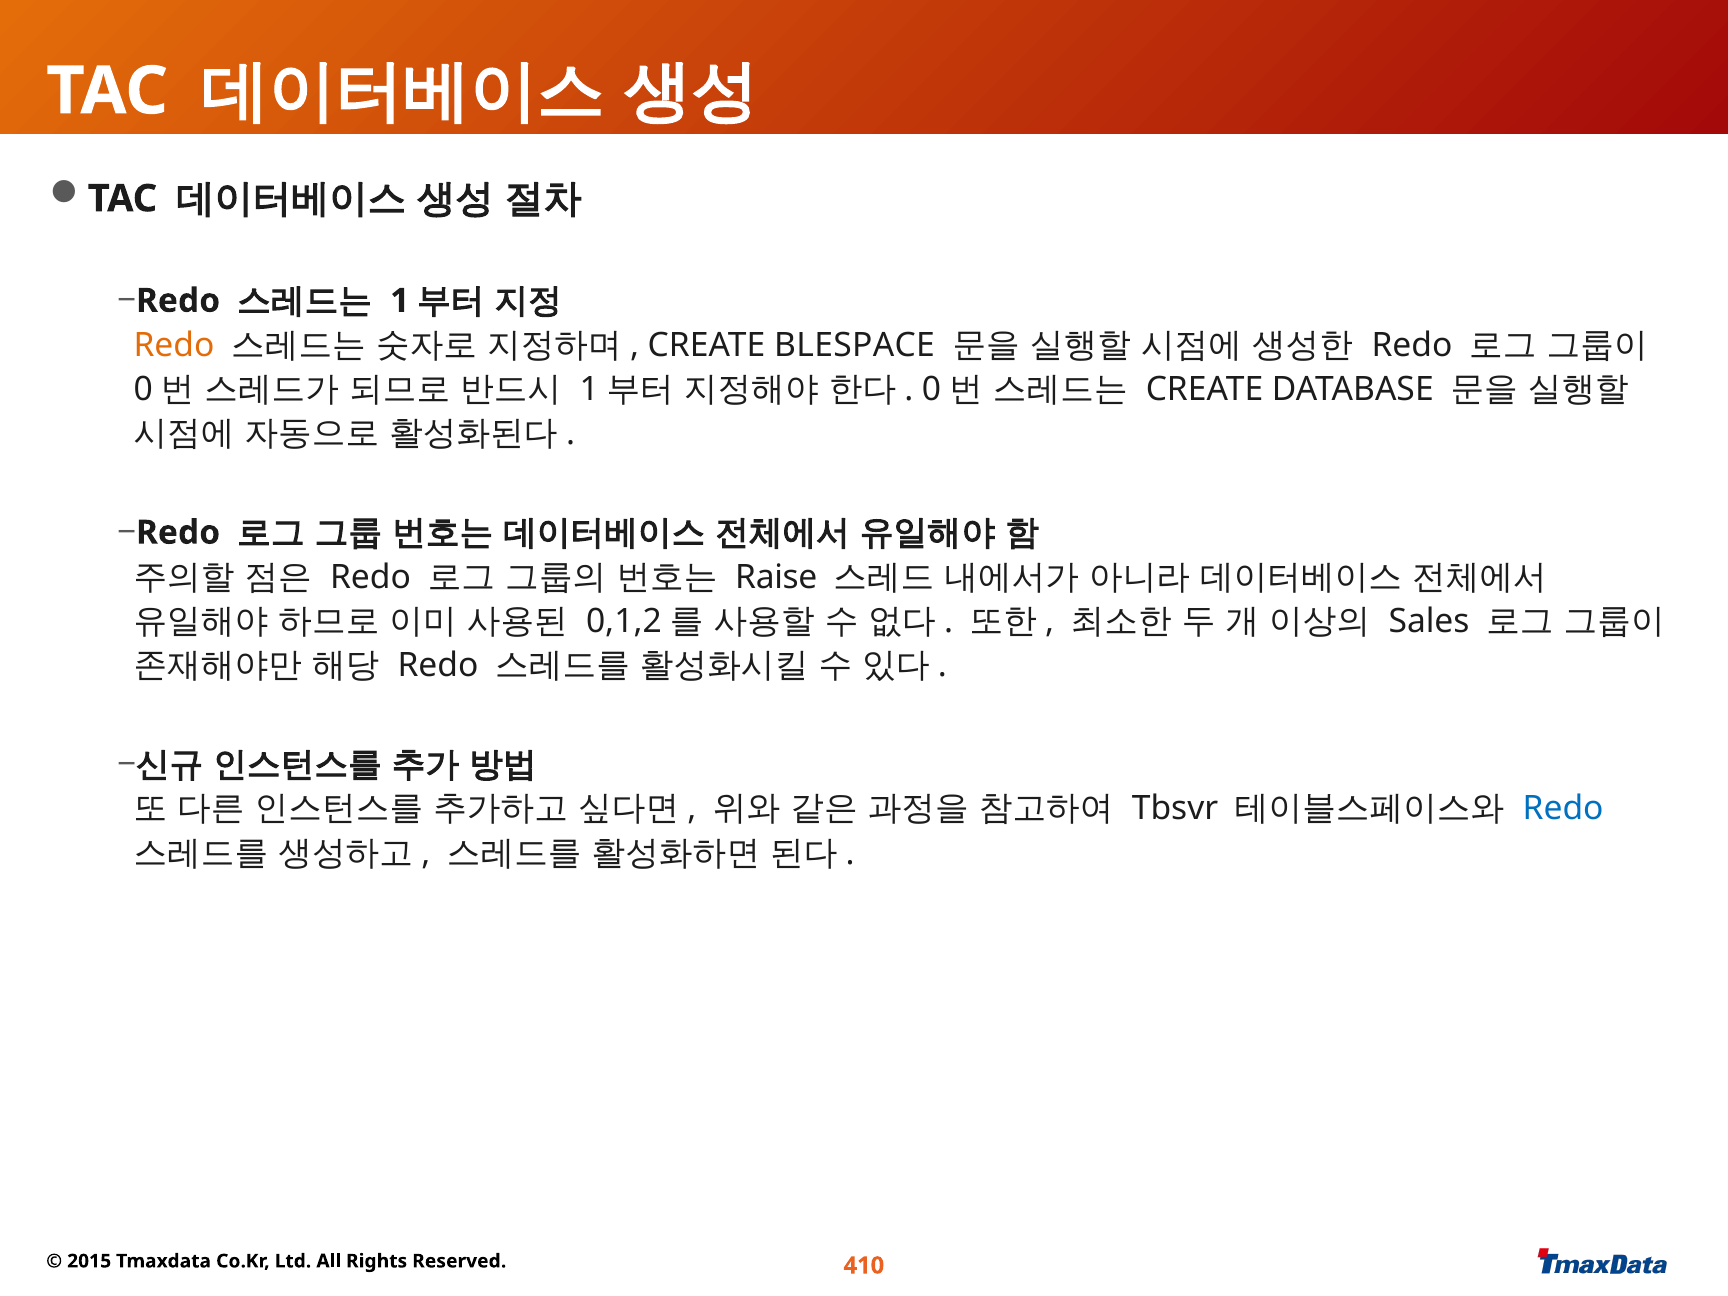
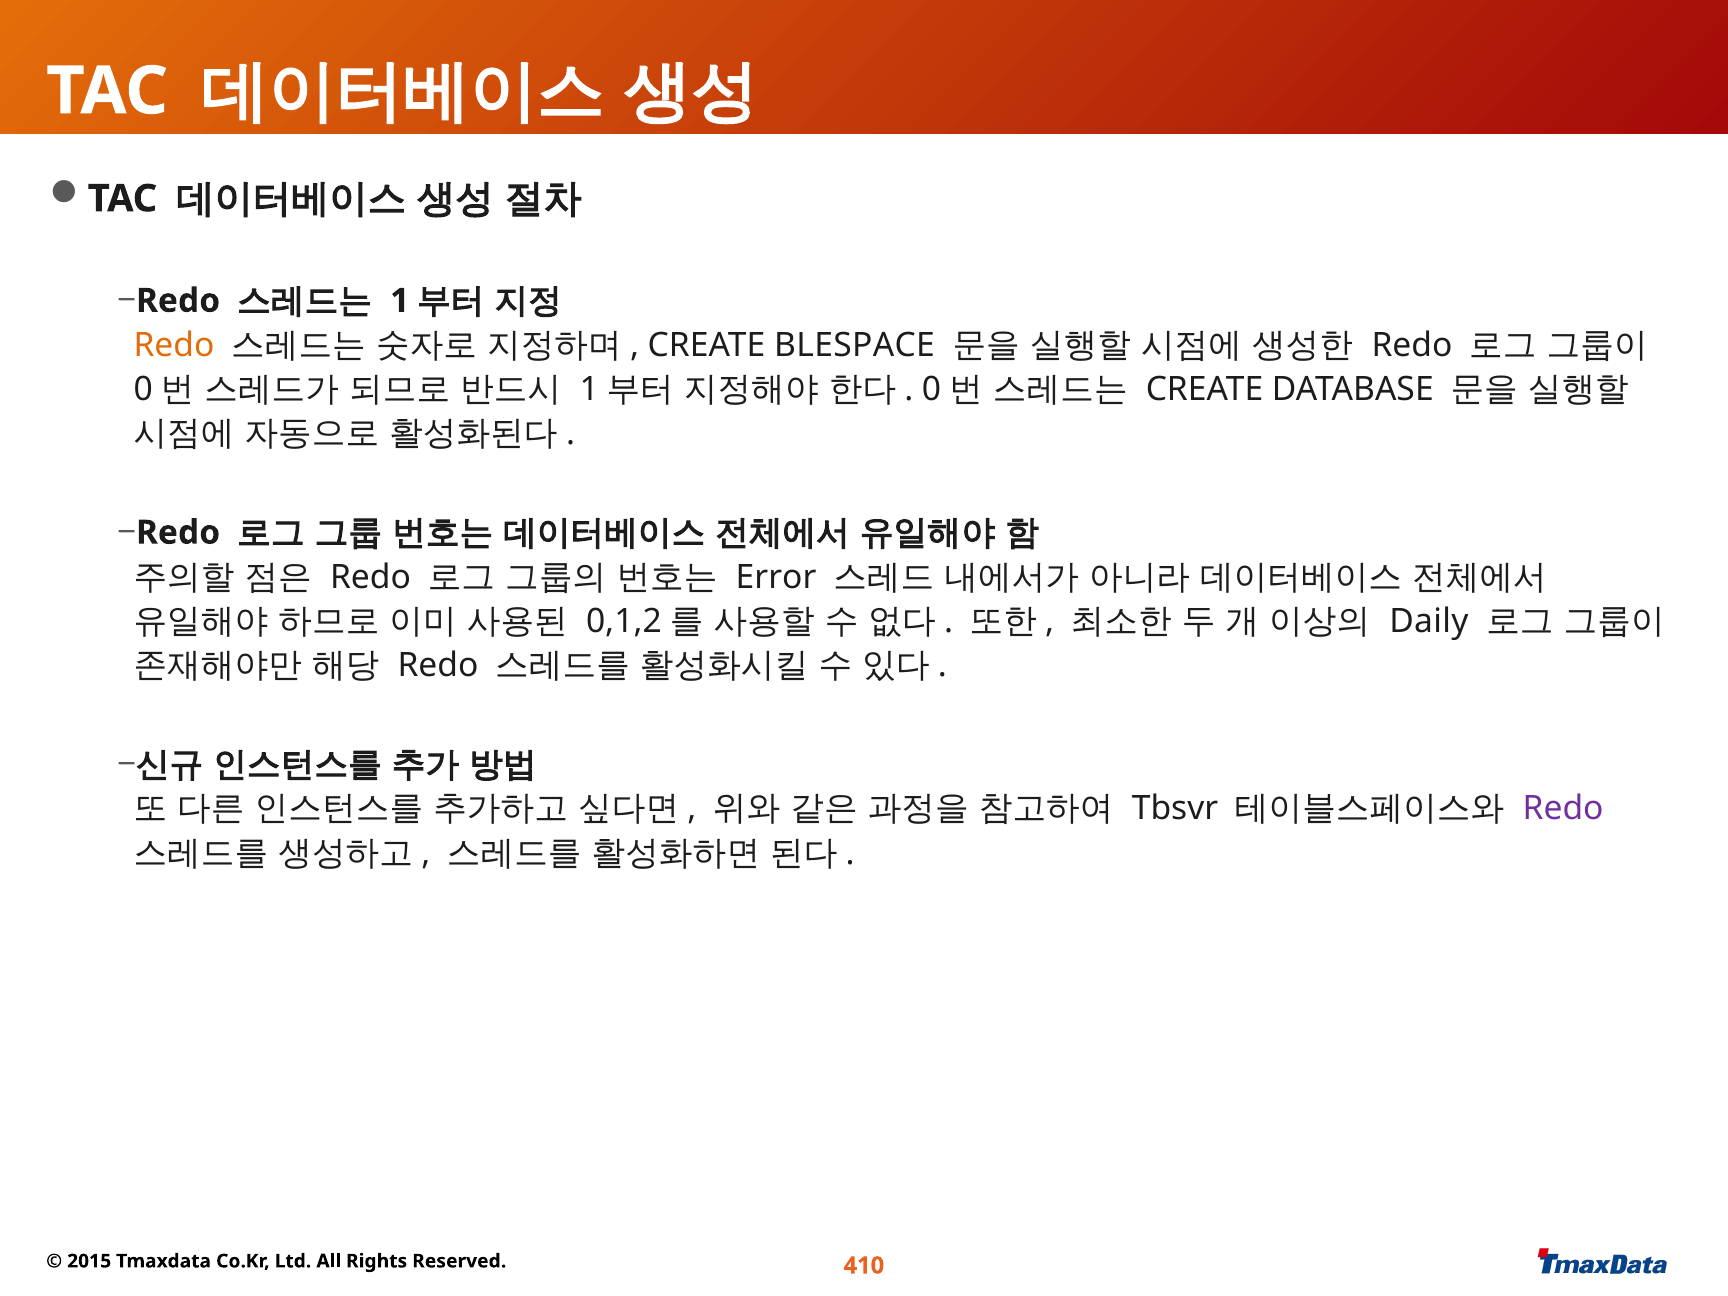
Raise: Raise -> Error (776, 577)
Sales: Sales -> Daily (1429, 621)
Redo colour: blue -> purple (1563, 809)
